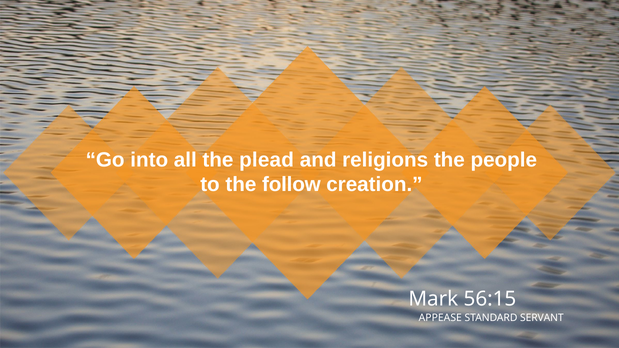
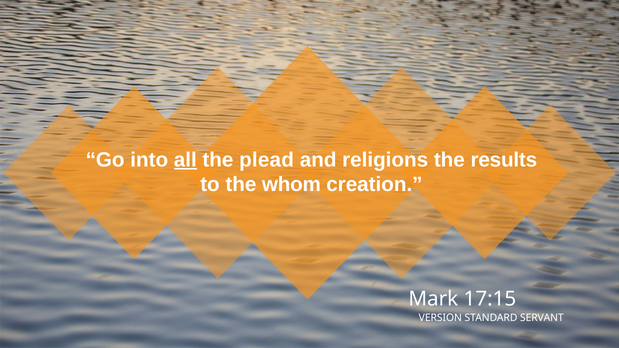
all underline: none -> present (185, 160)
people: people -> results (504, 160)
follow: follow -> whom (291, 185)
56:15: 56:15 -> 17:15 (490, 299)
APPEASE: APPEASE -> VERSION (440, 318)
